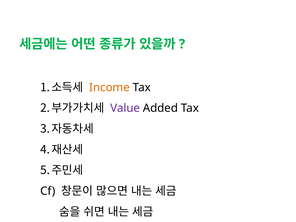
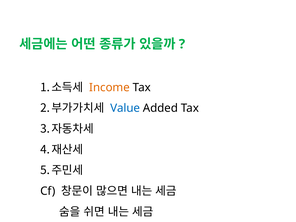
Value colour: purple -> blue (125, 108)
